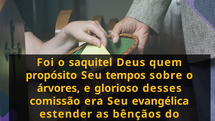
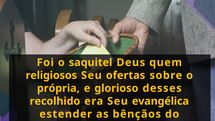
propósito: propósito -> religiosos (51, 75)
tempos: tempos -> ofertas (126, 75)
árvores: árvores -> própria (58, 88)
comissão: comissão -> recolhido (55, 101)
